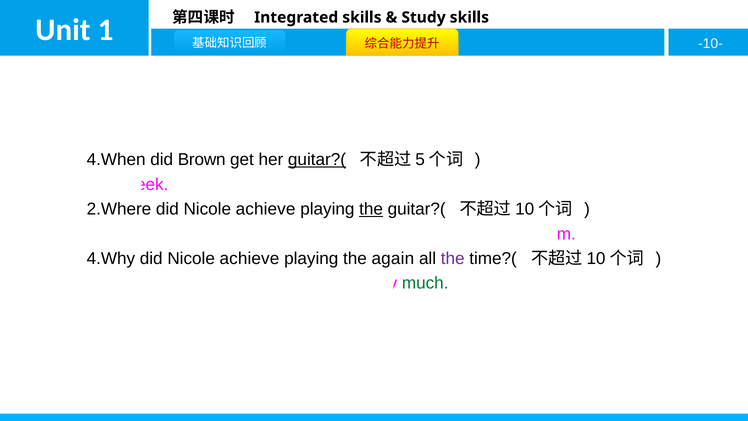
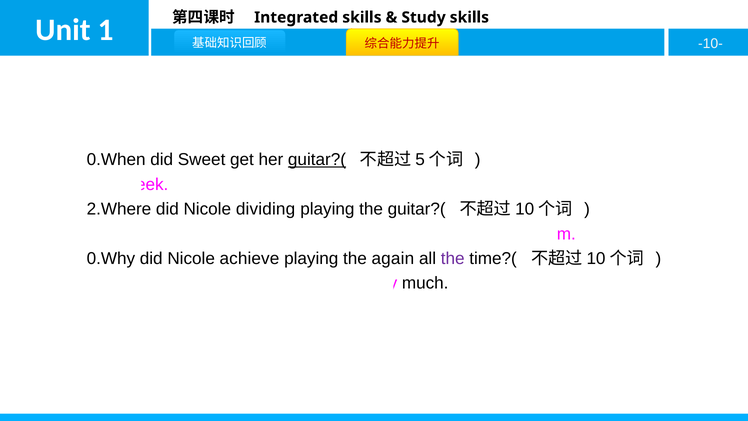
4.When: 4.When -> 0.When (116, 160)
Brown: Brown -> Sweet (202, 160)
2.Where did Nicole achieve: achieve -> dividing (266, 209)
the underline: present -> none (371, 209)
4.Why: 4.Why -> 0.Why (111, 258)
much colour: green -> black (425, 283)
